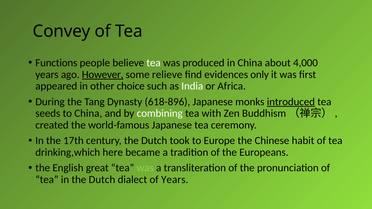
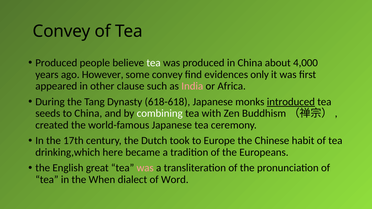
Functions: Functions -> Produced (56, 63)
However underline: present -> none (103, 75)
some relieve: relieve -> convey (167, 75)
choice: choice -> clause (131, 86)
India colour: white -> pink (192, 86)
618-896: 618-896 -> 618-618 (167, 102)
was colour: light green -> pink (145, 168)
in the Dutch: Dutch -> When (102, 180)
of Years: Years -> Word (175, 180)
